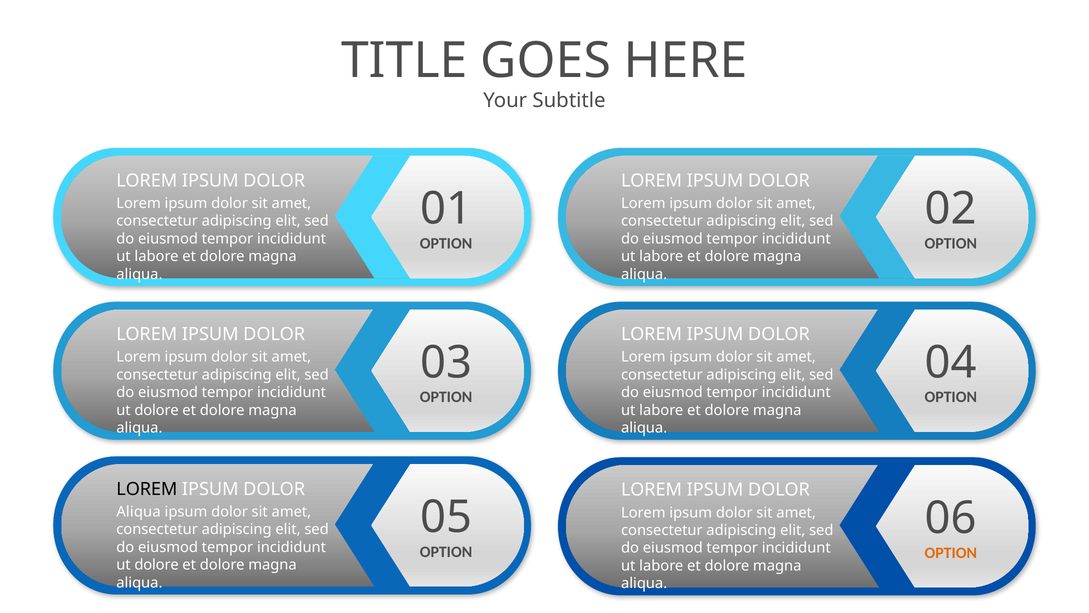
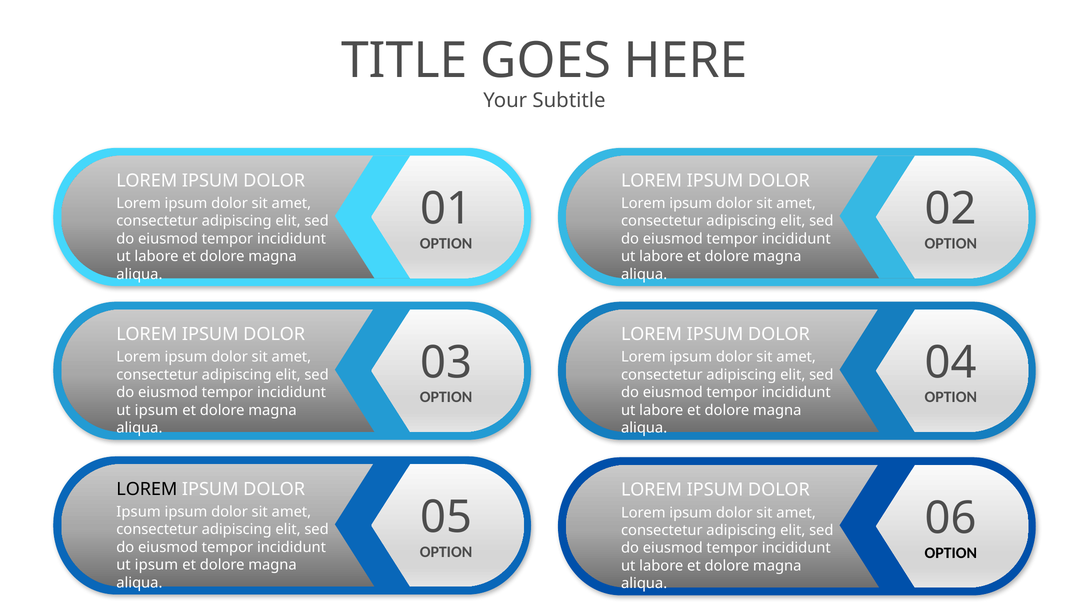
dolore: dolore -> ipsum (156, 410)
Aliqua: Aliqua -> Ipsum (139, 511)
OPTION colour: orange -> black (951, 552)
dolore: dolore -> ipsum (156, 565)
